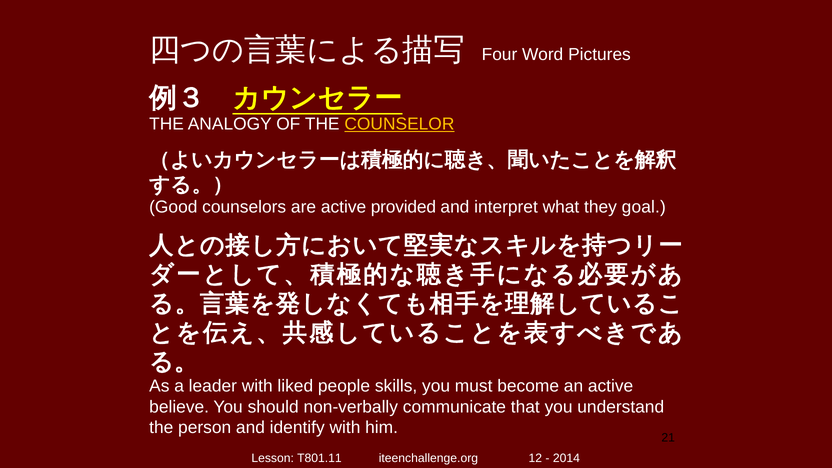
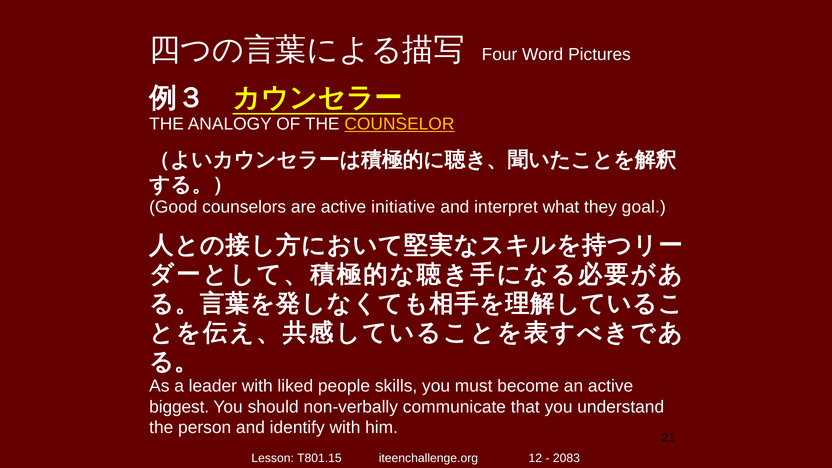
provided: provided -> initiative (403, 207)
believe: believe -> biggest (179, 407)
T801.11: T801.11 -> T801.15 (319, 458)
2014: 2014 -> 2083 (566, 458)
